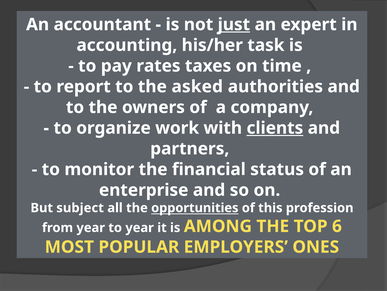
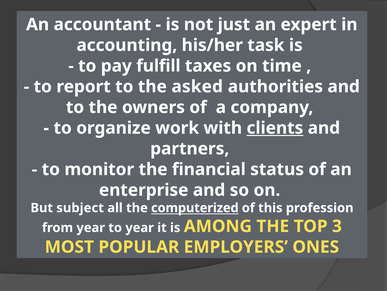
just underline: present -> none (234, 24)
rates: rates -> fulfill (158, 66)
opportunities: opportunities -> computerized (195, 207)
6: 6 -> 3 (337, 226)
